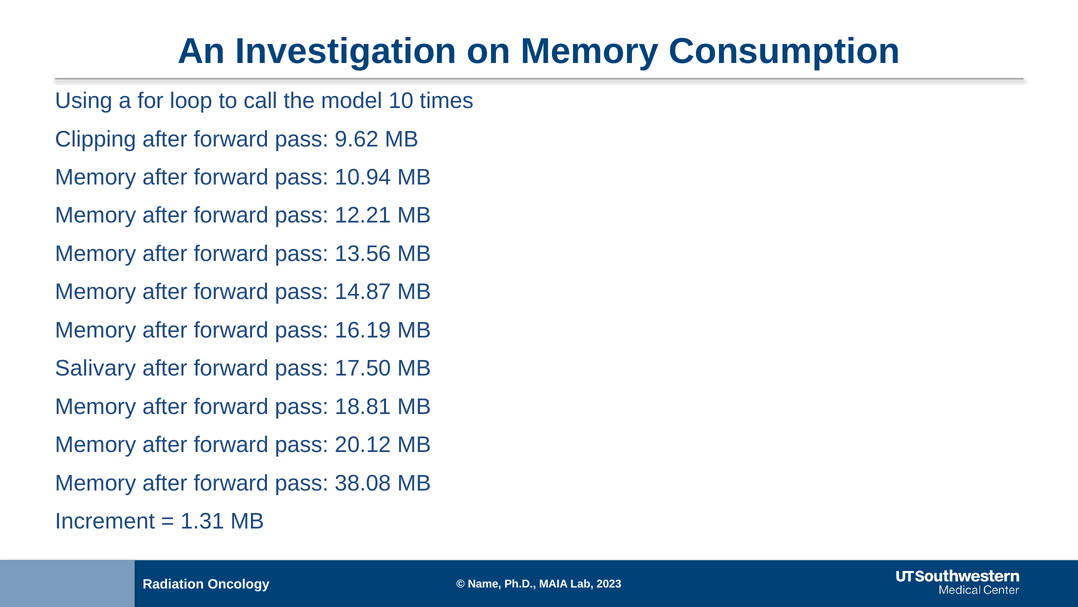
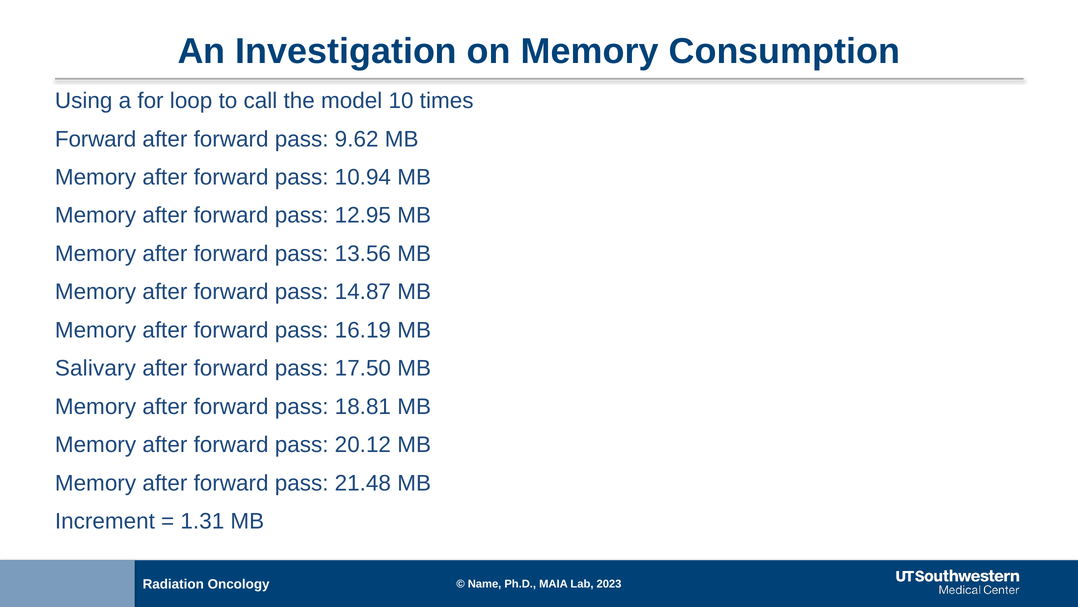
Clipping: Clipping -> Forward (96, 139)
12.21: 12.21 -> 12.95 (363, 215)
38.08: 38.08 -> 21.48 (363, 483)
